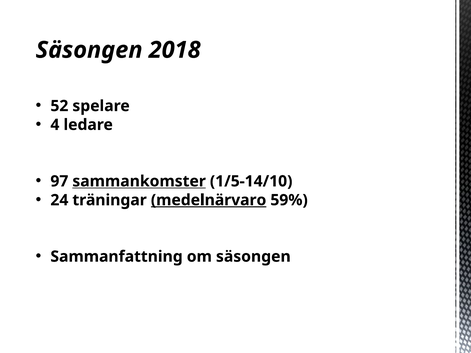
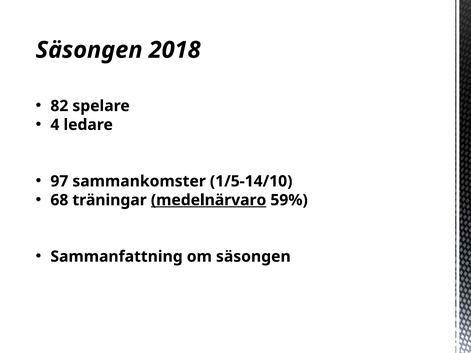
52: 52 -> 82 (59, 106)
sammankomster underline: present -> none (139, 181)
24: 24 -> 68 (59, 200)
